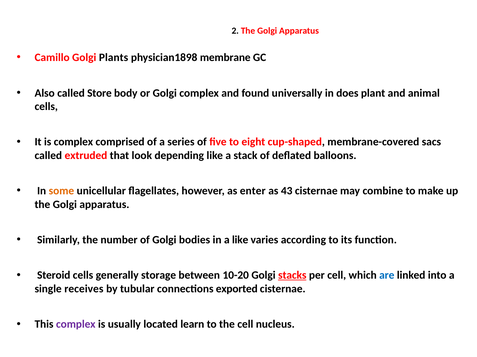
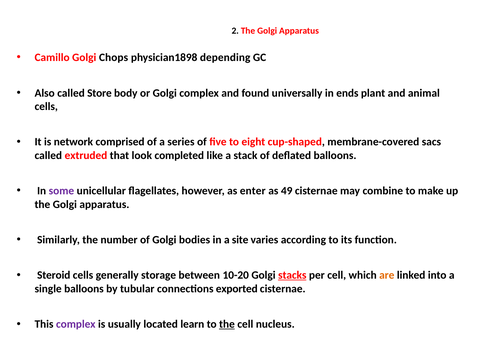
Plants: Plants -> Chops (114, 58)
membrane: membrane -> depending (225, 58)
does: does -> ends (347, 93)
is complex: complex -> network (73, 142)
depending: depending -> completed (179, 156)
some colour: orange -> purple (61, 191)
43: 43 -> 49 (287, 191)
a like: like -> site (240, 240)
are colour: blue -> orange (387, 276)
single receives: receives -> balloons (84, 289)
the underline: none -> present (227, 325)
